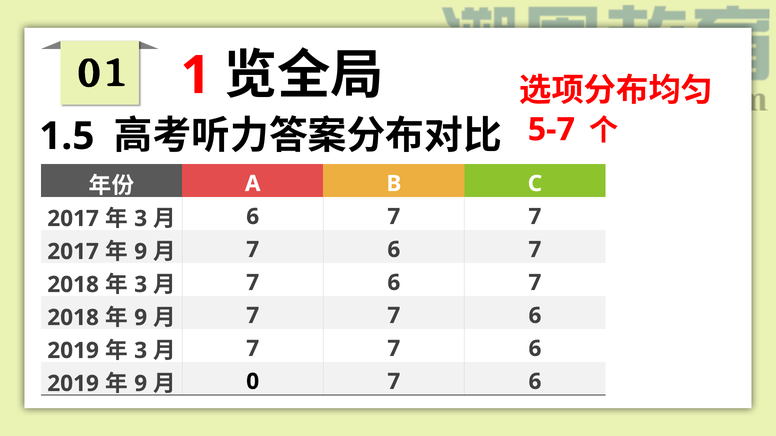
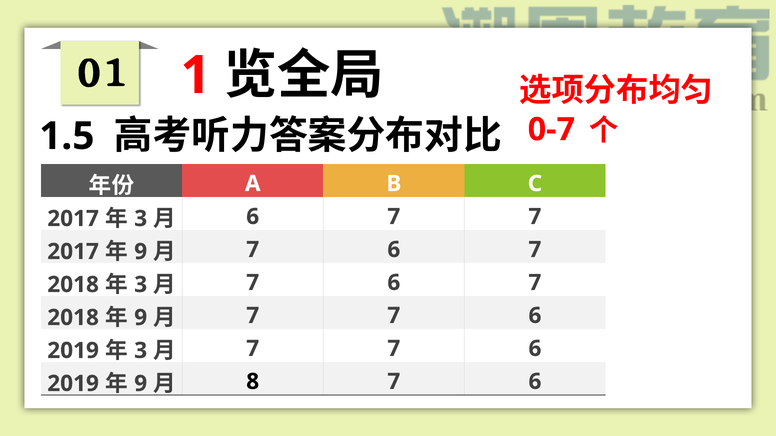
5-7: 5-7 -> 0-7 (551, 130)
0: 0 -> 8 (253, 382)
